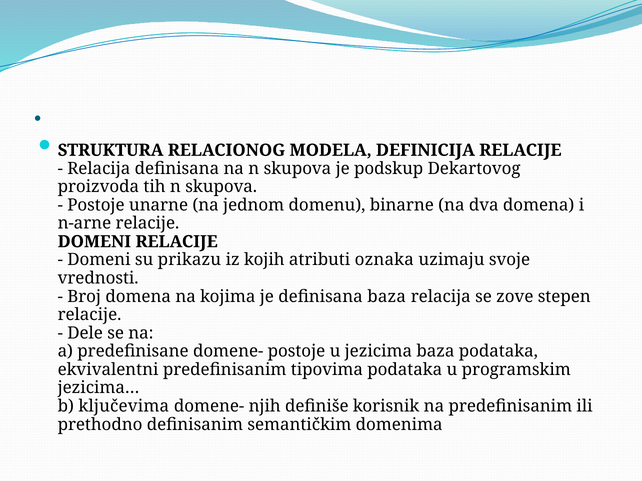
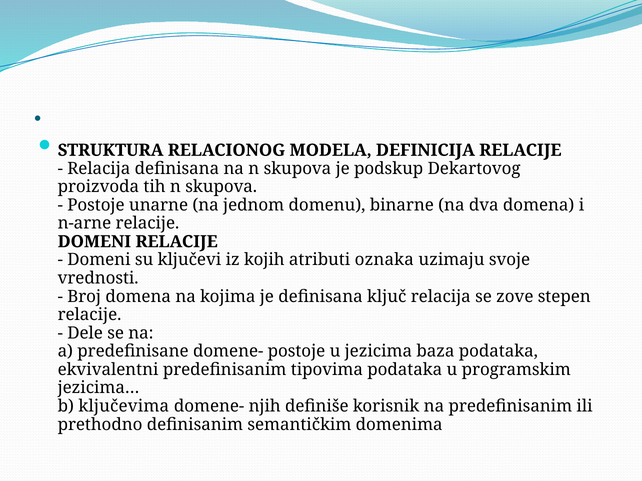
prikazu: prikazu -> ključevi (189, 260)
definisana baza: baza -> ključ (387, 297)
